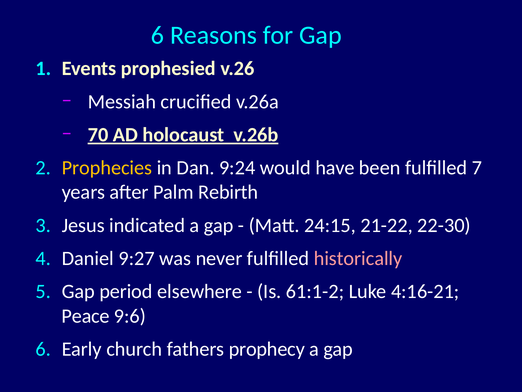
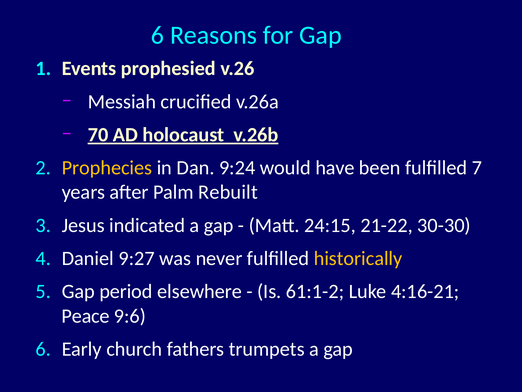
Rebirth: Rebirth -> Rebuilt (228, 192)
22-30: 22-30 -> 30-30 (444, 225)
historically colour: pink -> yellow (358, 258)
prophecy: prophecy -> trumpets (267, 349)
